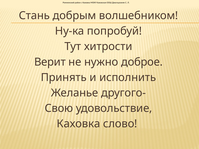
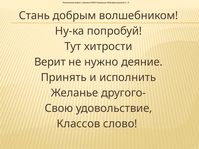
доброе: доброе -> деяние (142, 62)
Каховка: Каховка -> Классов (78, 124)
